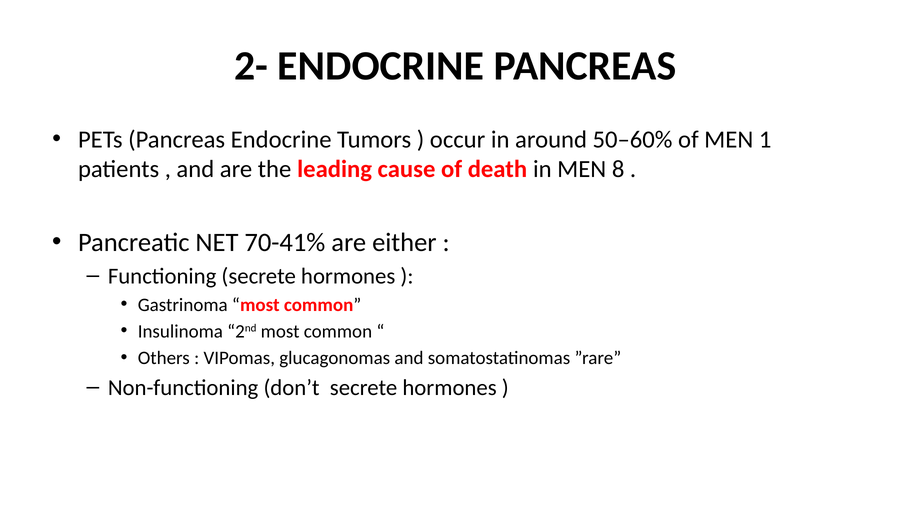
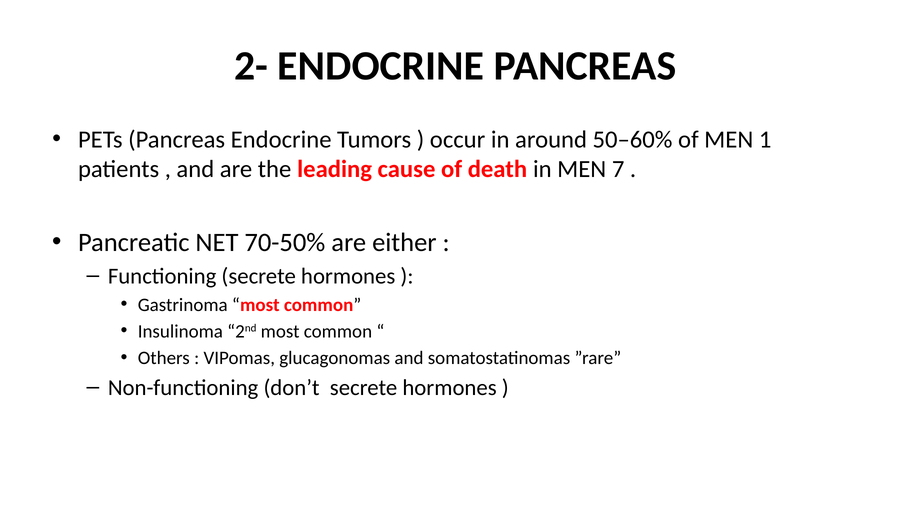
8: 8 -> 7 (618, 169)
70-41%: 70-41% -> 70-50% (285, 243)
